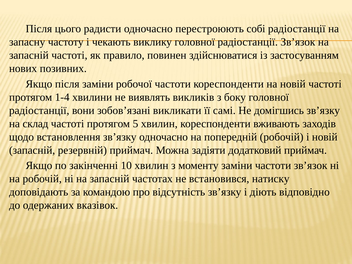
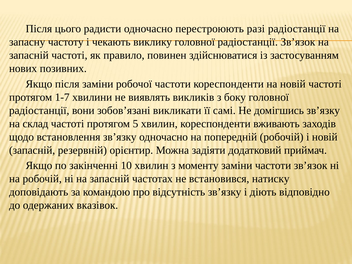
собі: собі -> разі (256, 29)
1-4: 1-4 -> 1-7 (62, 97)
резервній приймач: приймач -> орієнтир (131, 150)
